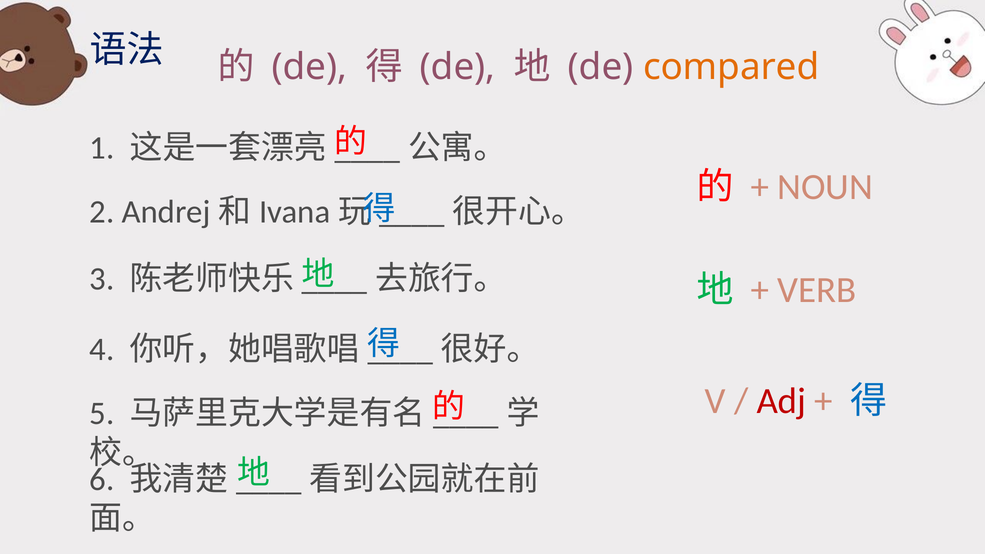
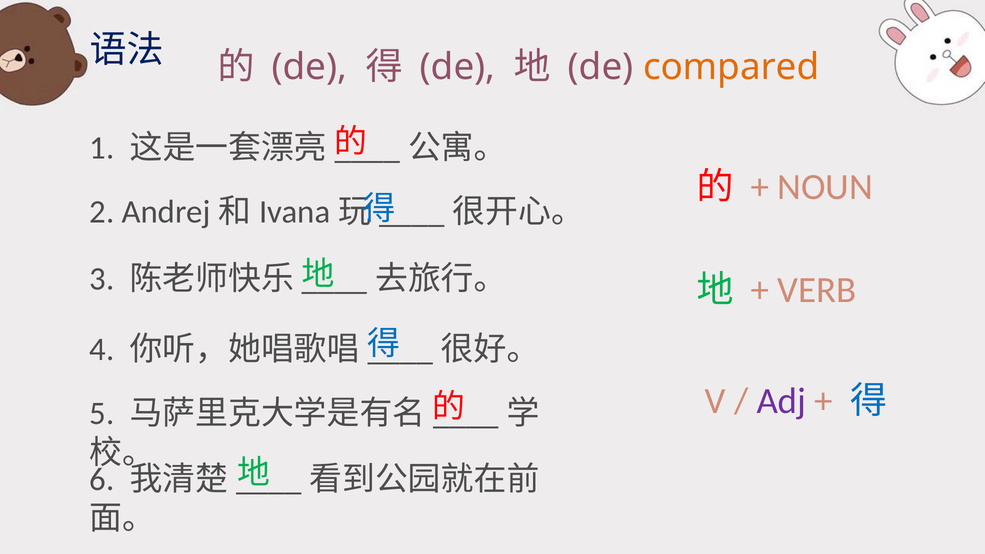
Adj colour: red -> purple (781, 401)
